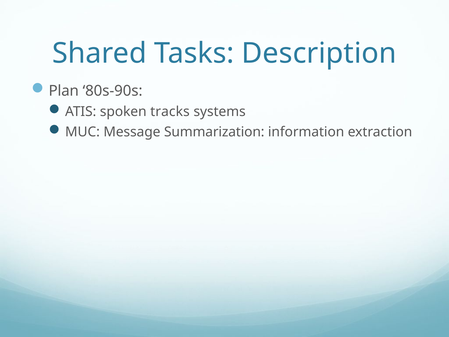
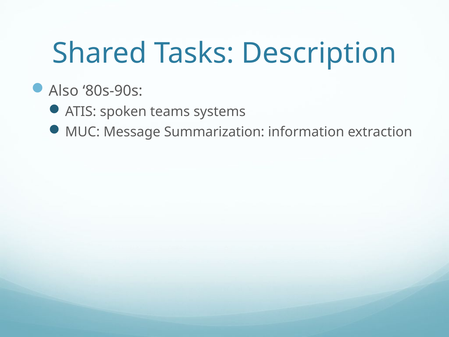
Plan: Plan -> Also (64, 91)
tracks: tracks -> teams (170, 112)
